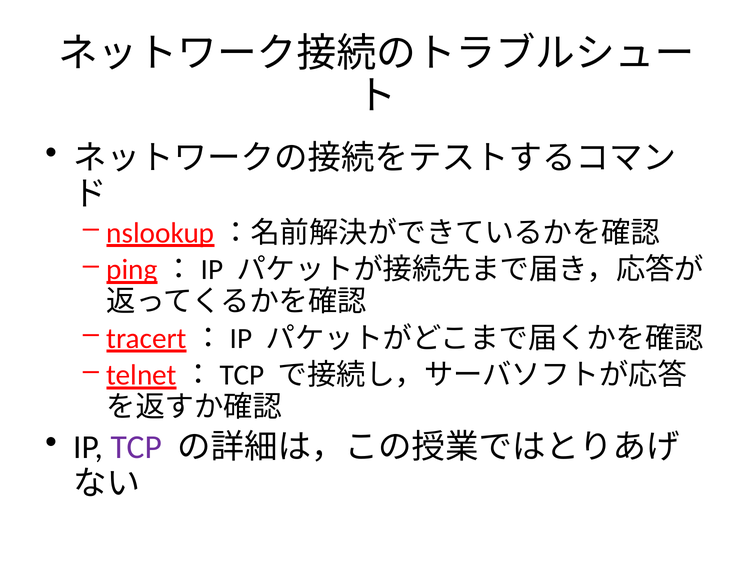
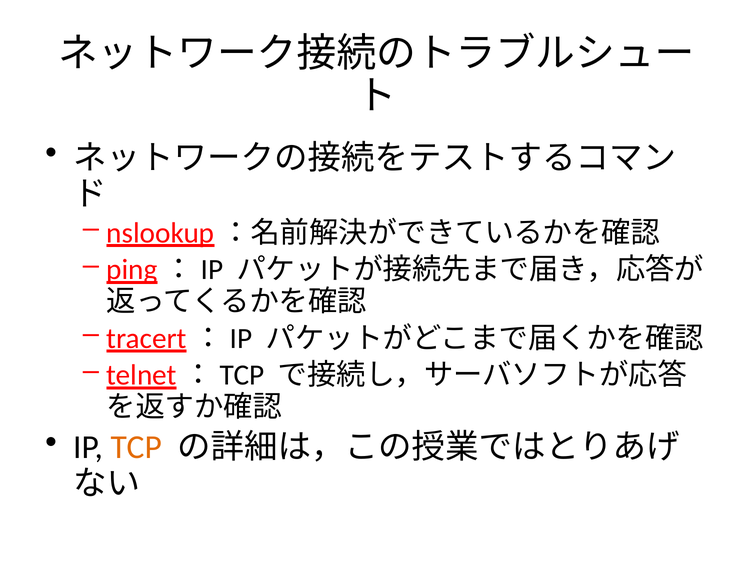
TCP colour: purple -> orange (136, 447)
